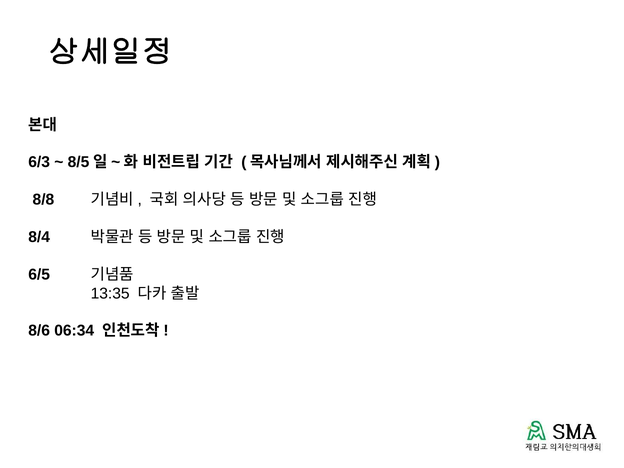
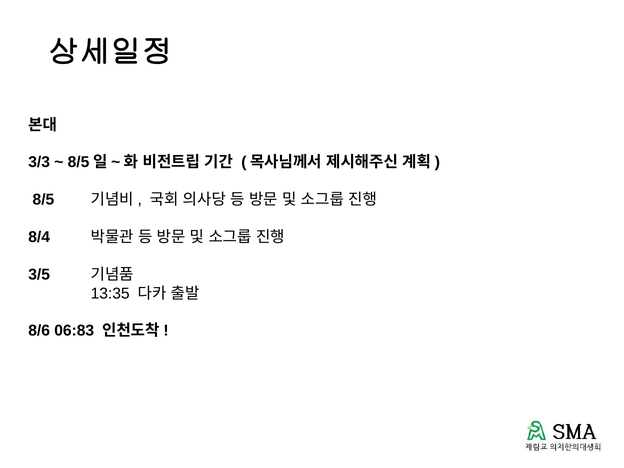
6/3: 6/3 -> 3/3 (39, 162)
8/8: 8/8 -> 8/5 (43, 200)
6/5: 6/5 -> 3/5 (39, 275)
06:34: 06:34 -> 06:83 (74, 331)
